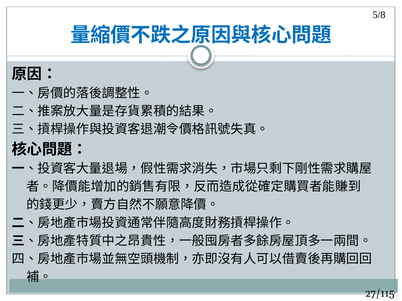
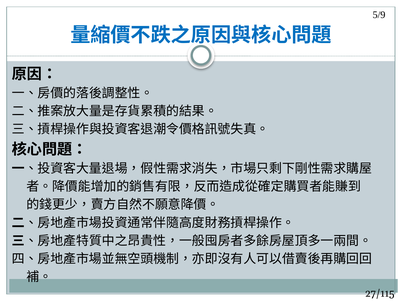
5/8: 5/8 -> 5/9 (379, 15)
